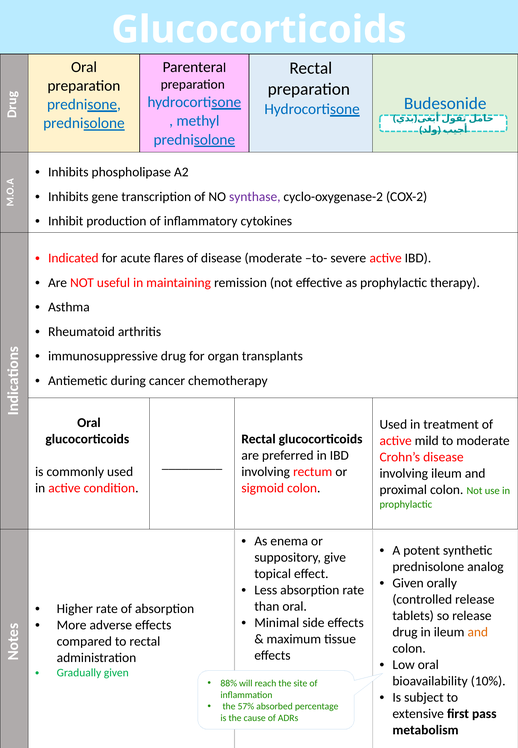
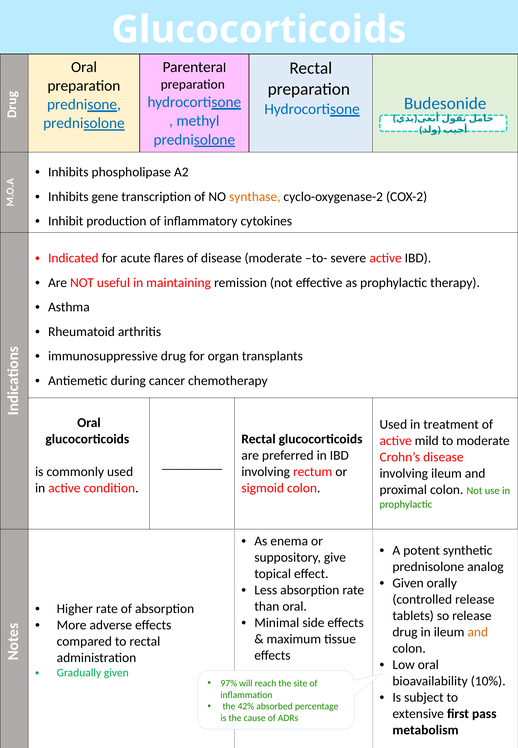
synthase colour: purple -> orange (255, 197)
88%: 88% -> 97% (229, 684)
57%: 57% -> 42% (246, 707)
